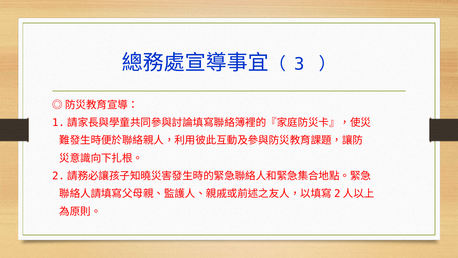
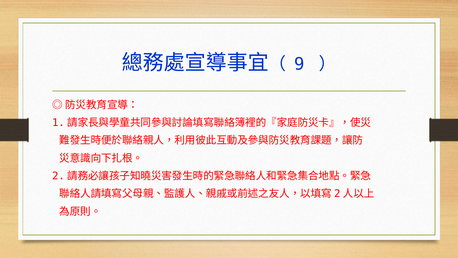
3: 3 -> 9 (299, 64)
